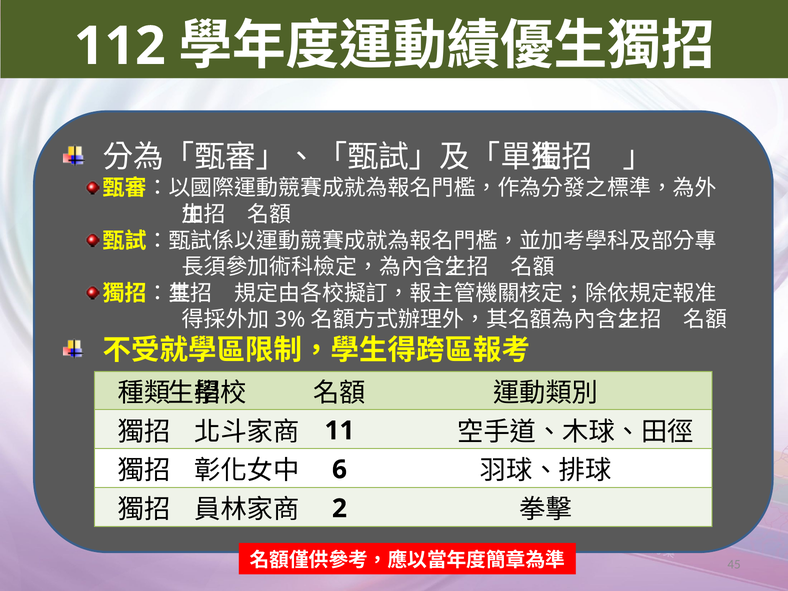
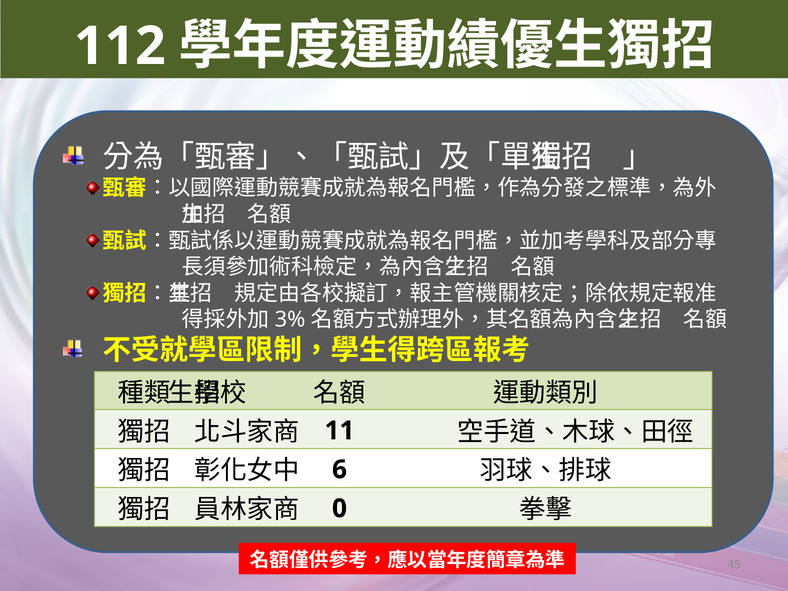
2: 2 -> 0 (339, 509)
